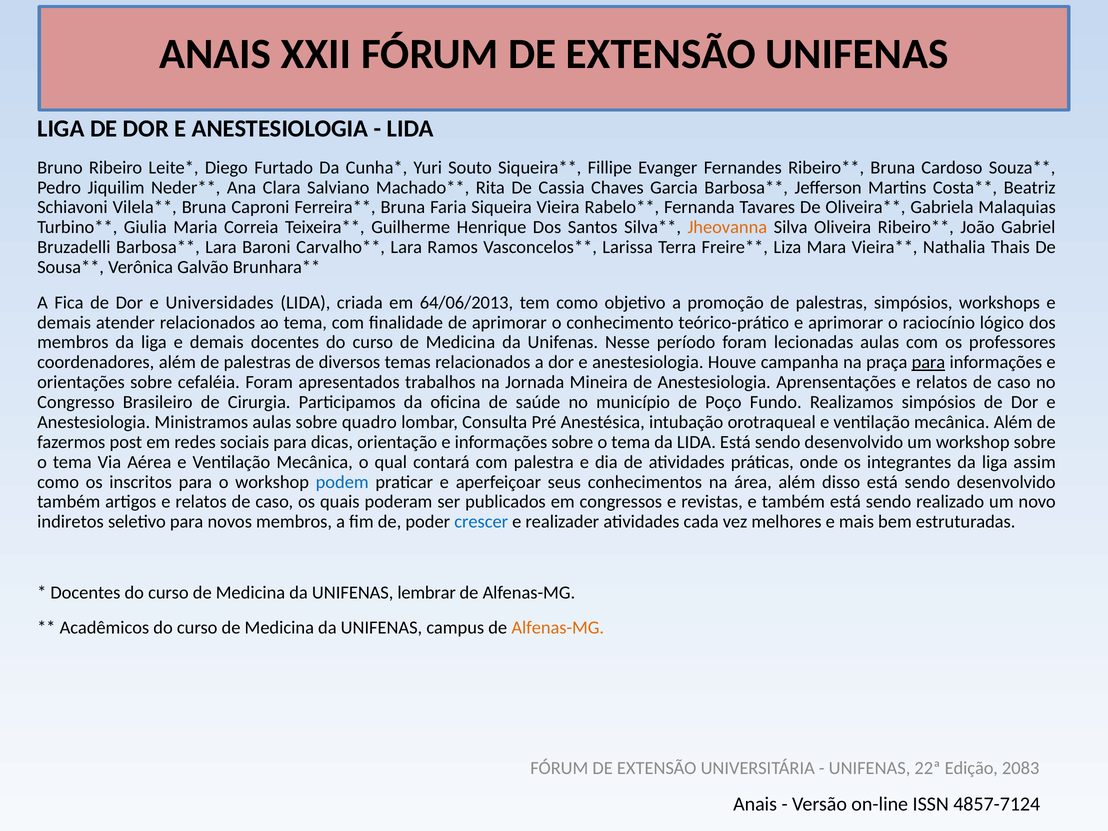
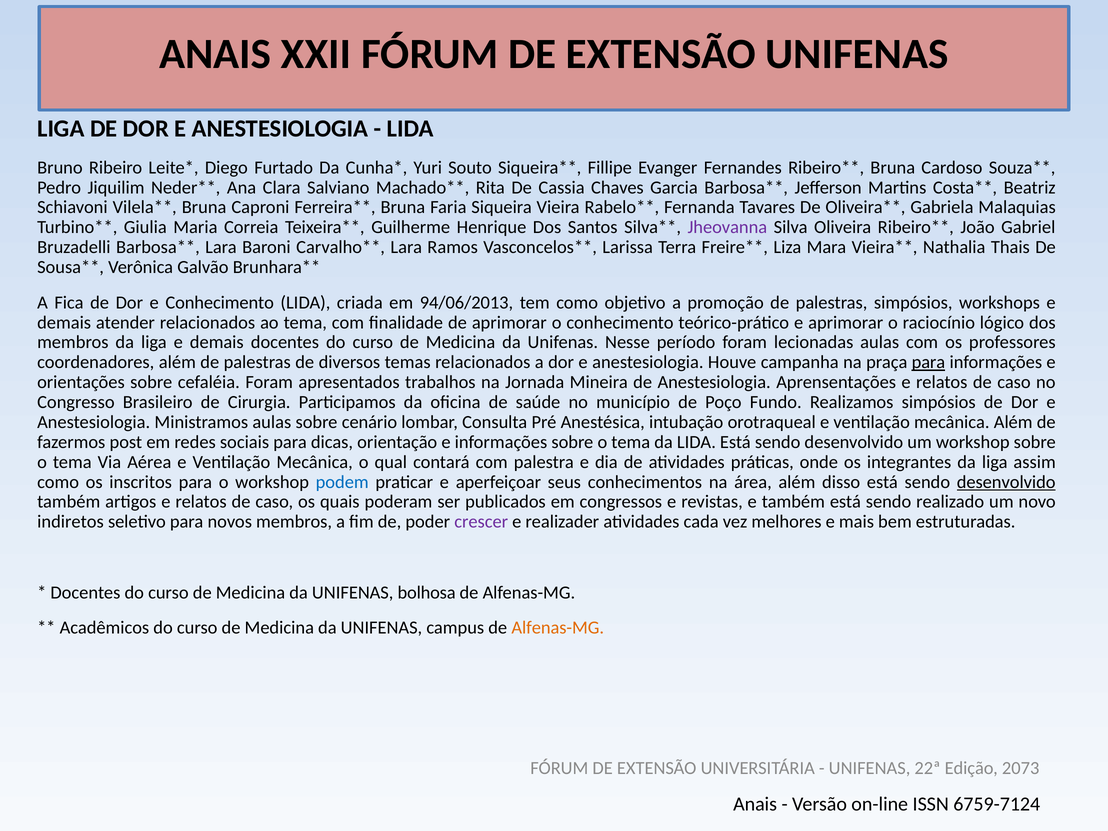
Jheovanna colour: orange -> purple (727, 227)
e Universidades: Universidades -> Conhecimento (220, 302)
64/06/2013: 64/06/2013 -> 94/06/2013 (466, 302)
quadro: quadro -> cenário (369, 422)
desenvolvido underline: none -> present (1006, 482)
crescer colour: blue -> purple (481, 522)
lembrar: lembrar -> bolhosa (427, 592)
2083: 2083 -> 2073 (1021, 768)
4857-7124: 4857-7124 -> 6759-7124 (997, 804)
